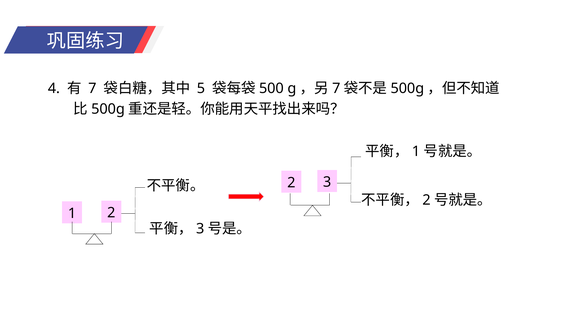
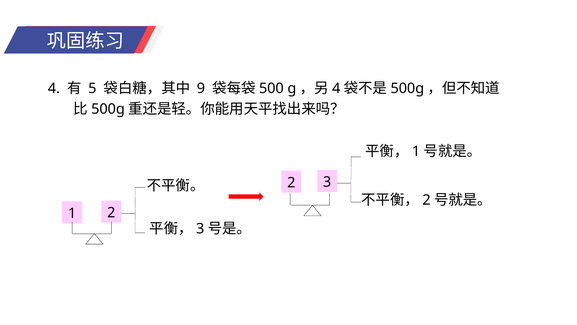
7: 7 -> 5 (92, 88)
5: 5 -> 9 (201, 88)
7: 7 -> 4 (336, 88)
